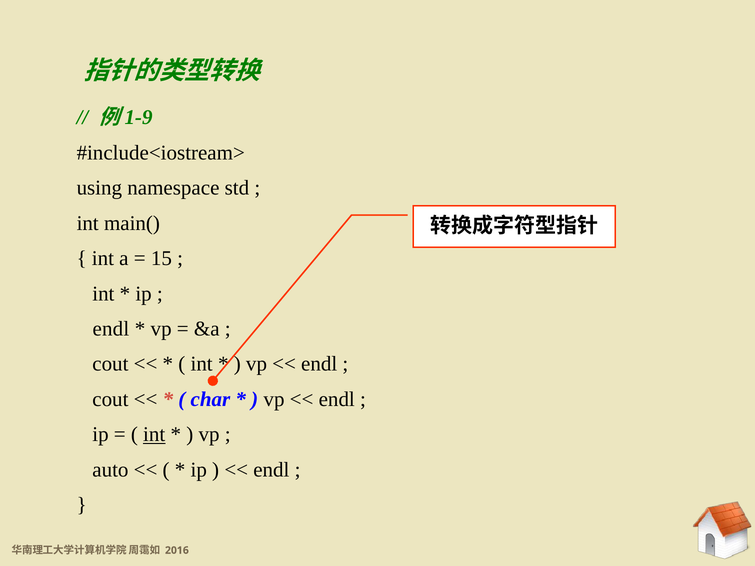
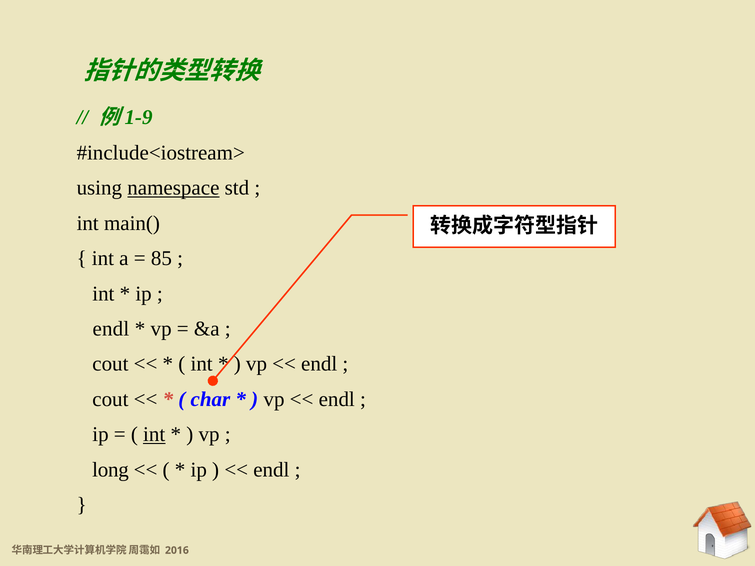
namespace underline: none -> present (173, 188)
15: 15 -> 85 (161, 259)
auto: auto -> long (111, 470)
